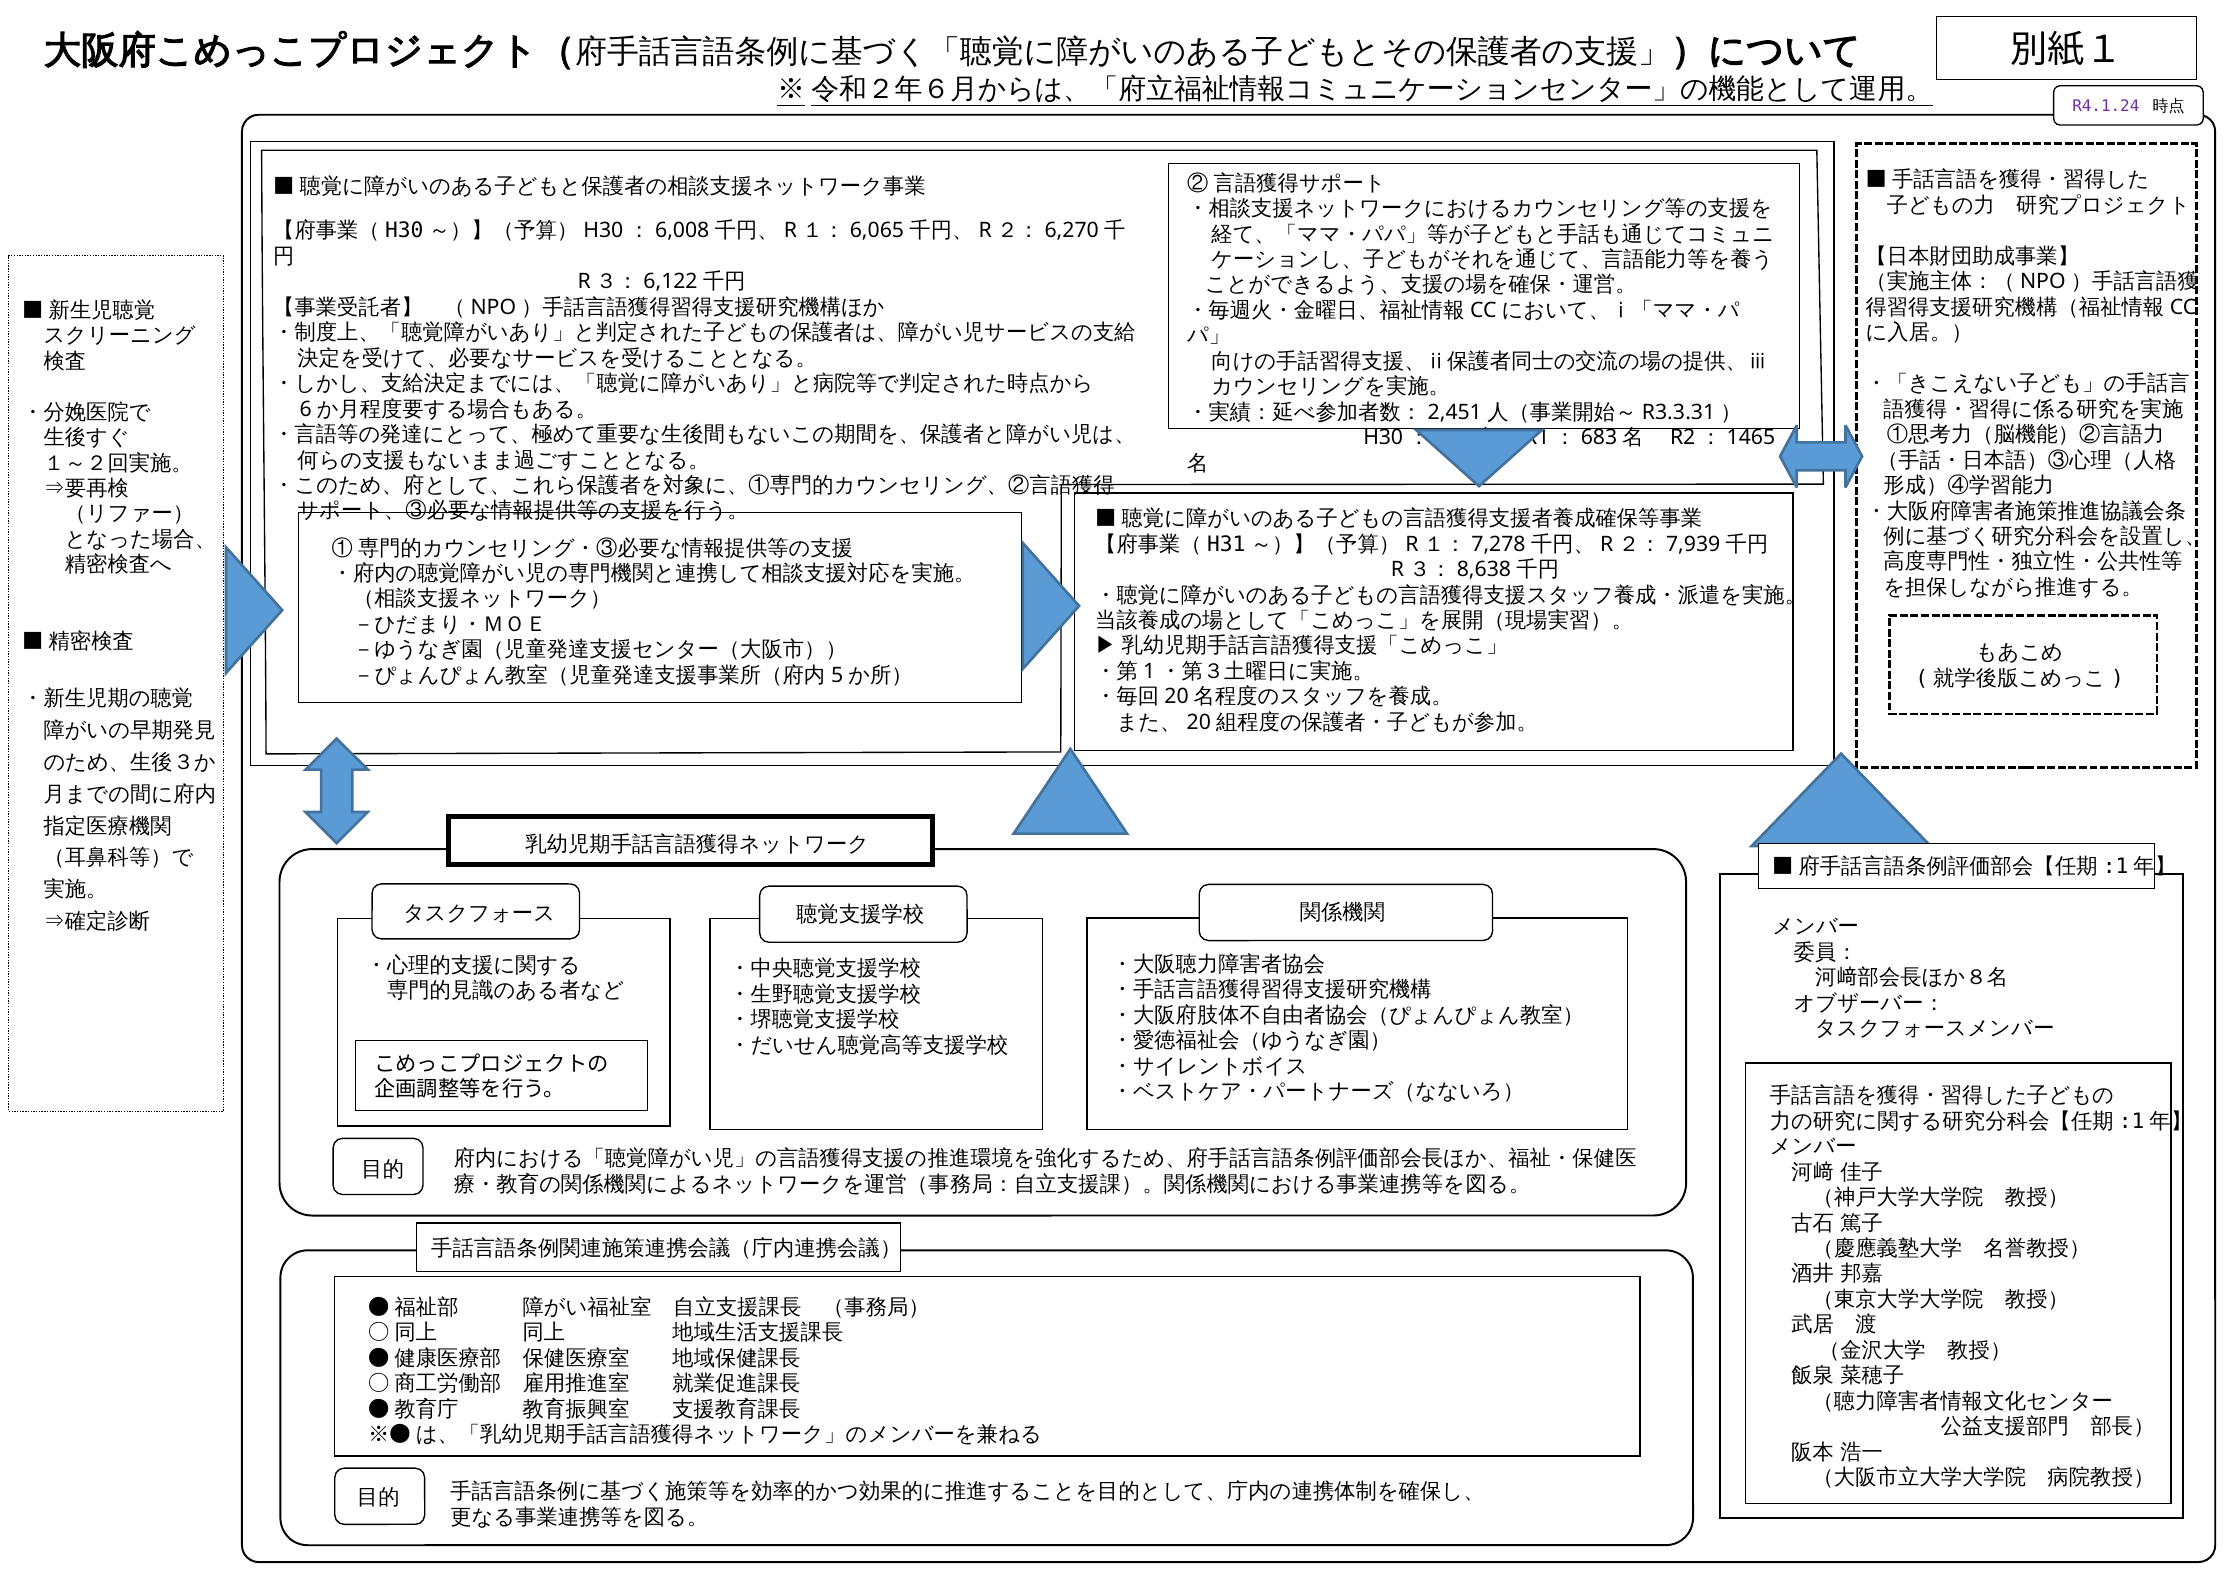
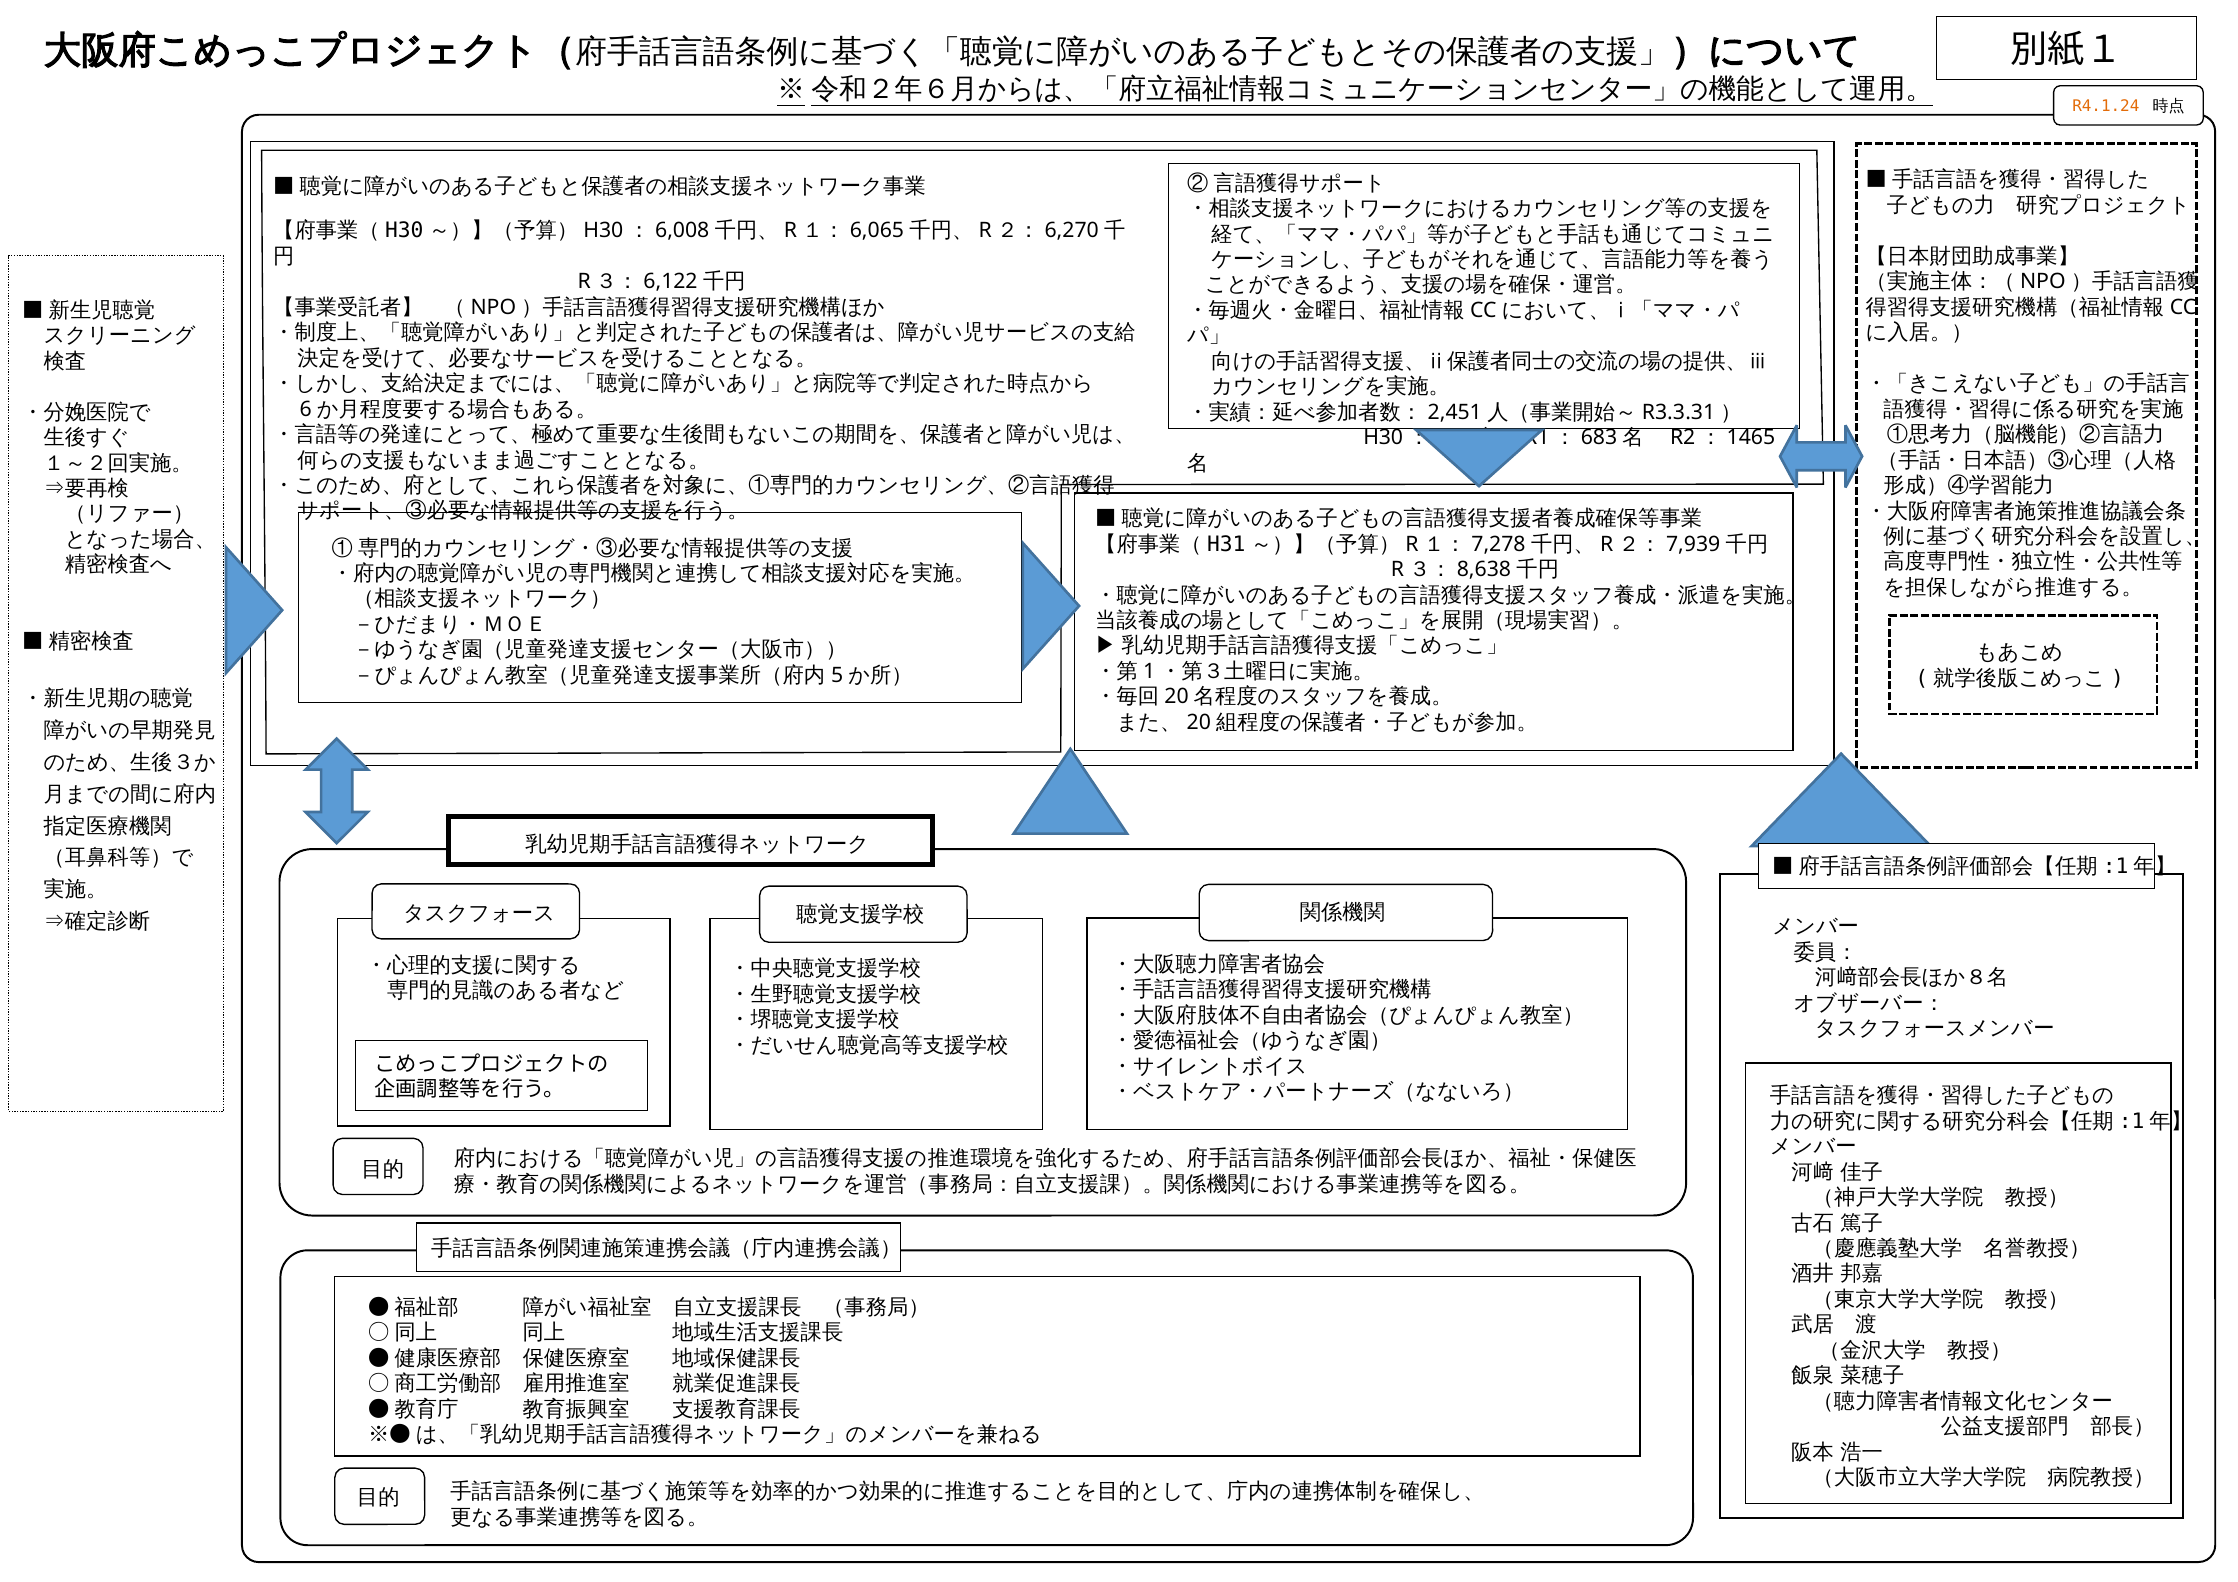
R4.1.24 colour: purple -> orange (2106, 106)
